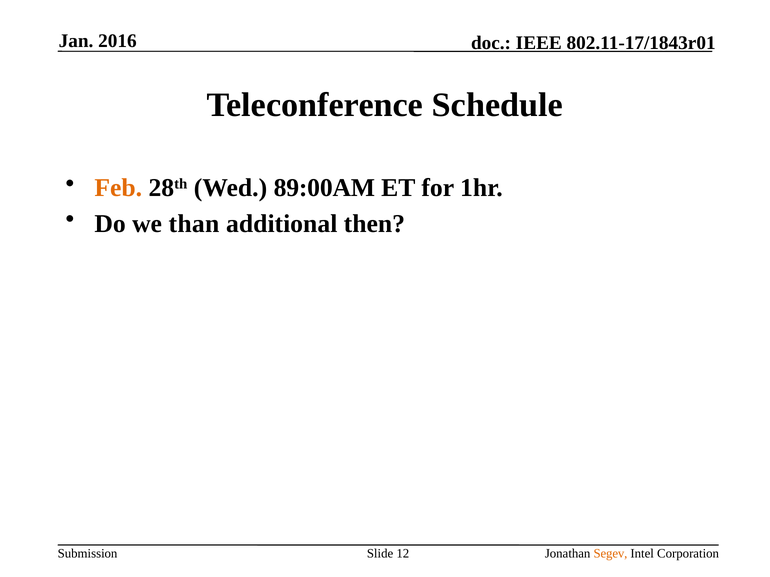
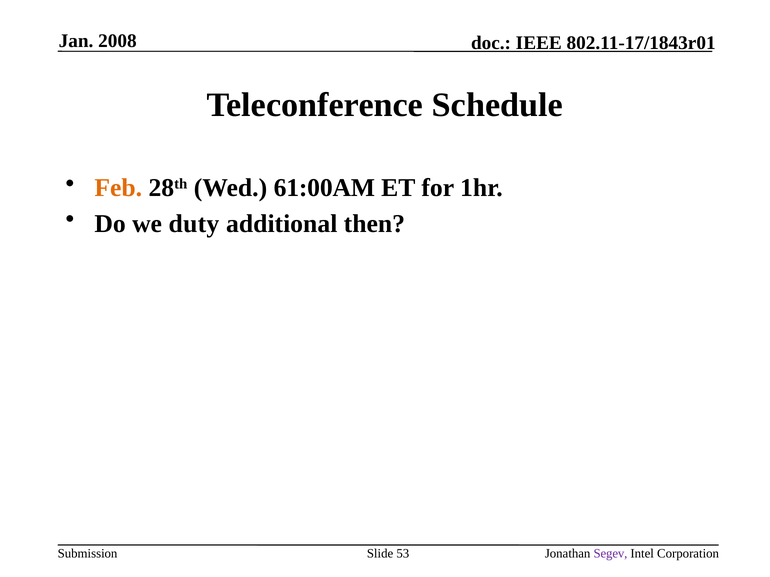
2016: 2016 -> 2008 (117, 41)
89:00AM: 89:00AM -> 61:00AM (324, 188)
than: than -> duty (194, 224)
12: 12 -> 53 (403, 554)
Segev colour: orange -> purple (611, 554)
